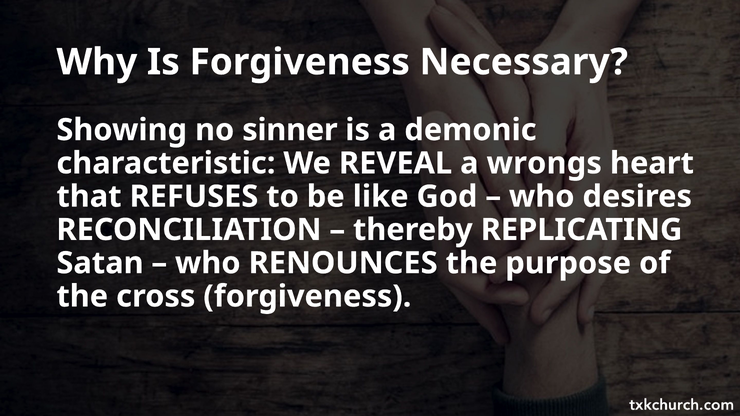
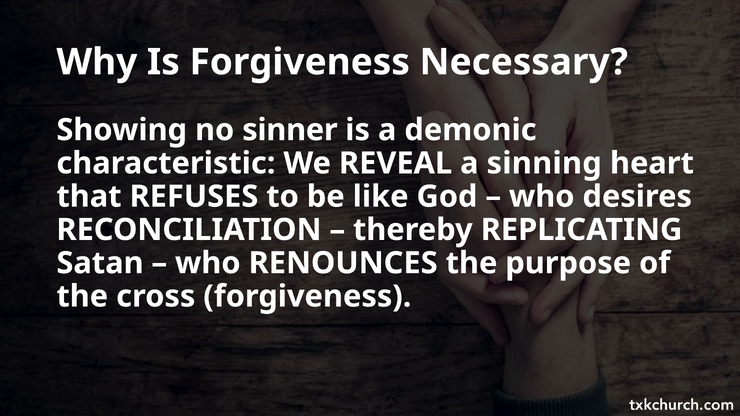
wrongs: wrongs -> sinning (544, 163)
